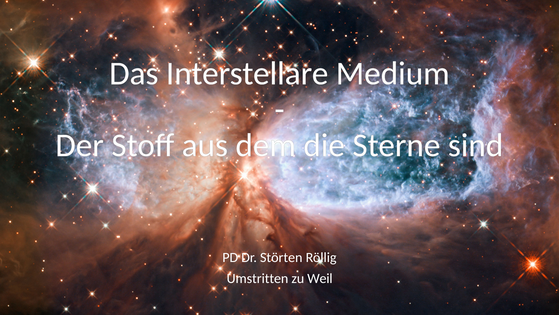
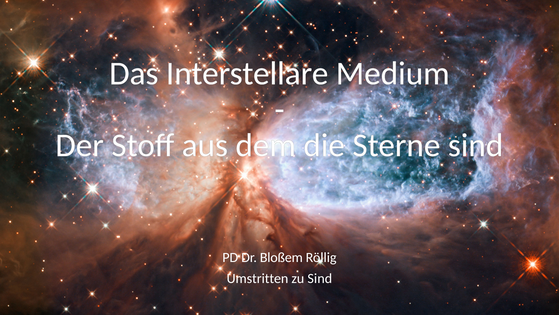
Störten: Störten -> Bloßem (281, 257)
zu Weil: Weil -> Sind (320, 278)
